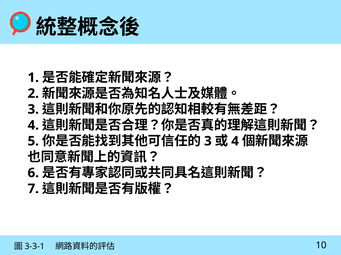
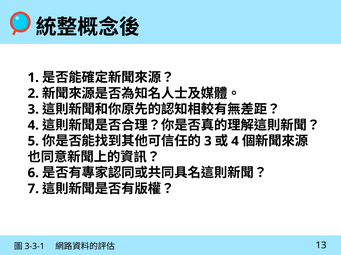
10: 10 -> 13 (321, 246)
